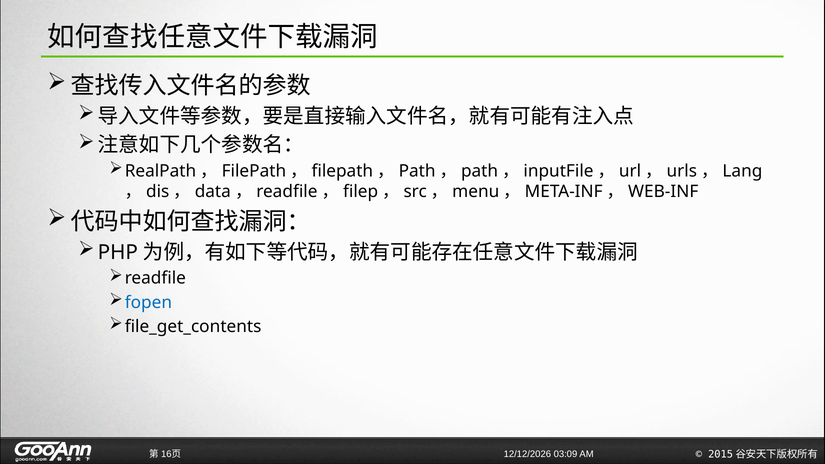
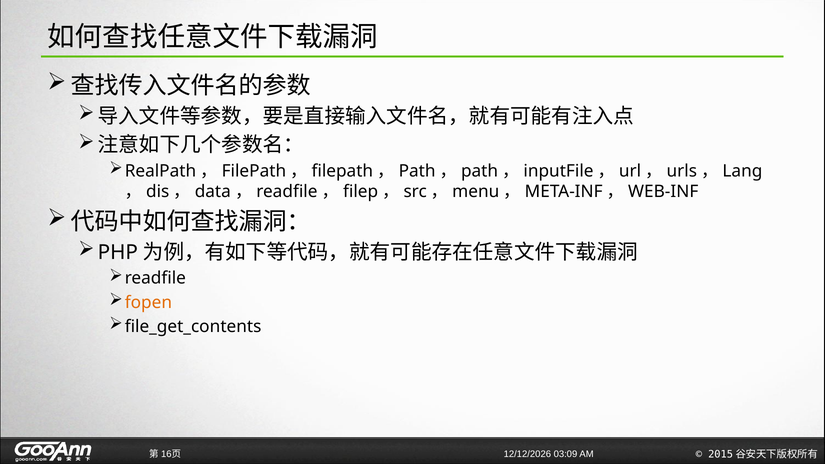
fopen colour: blue -> orange (148, 302)
